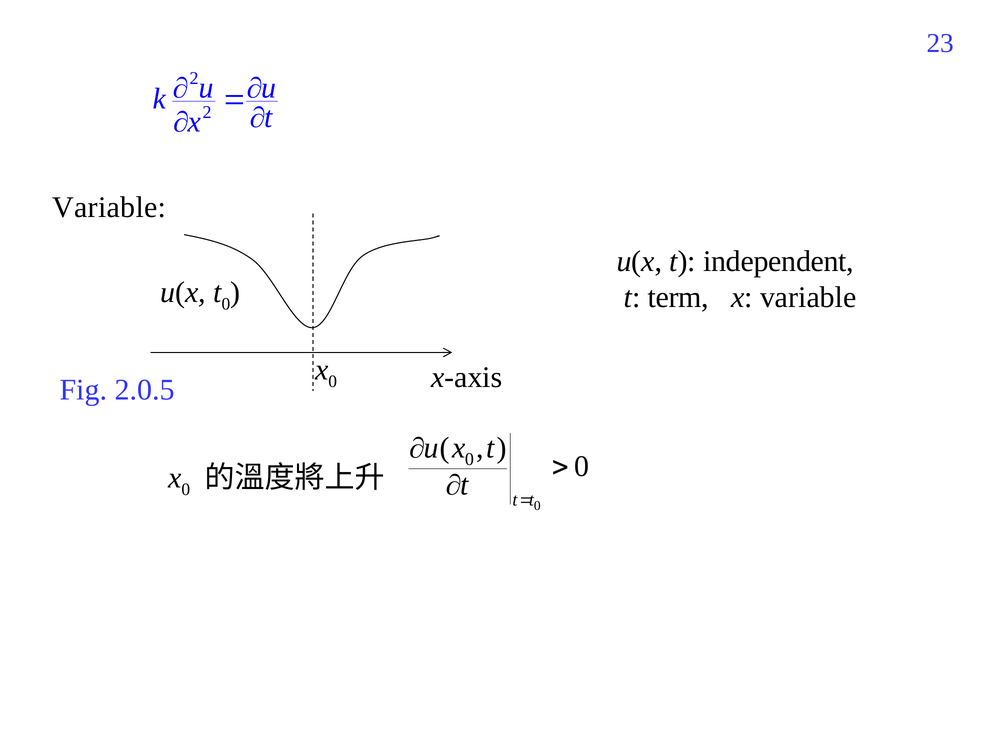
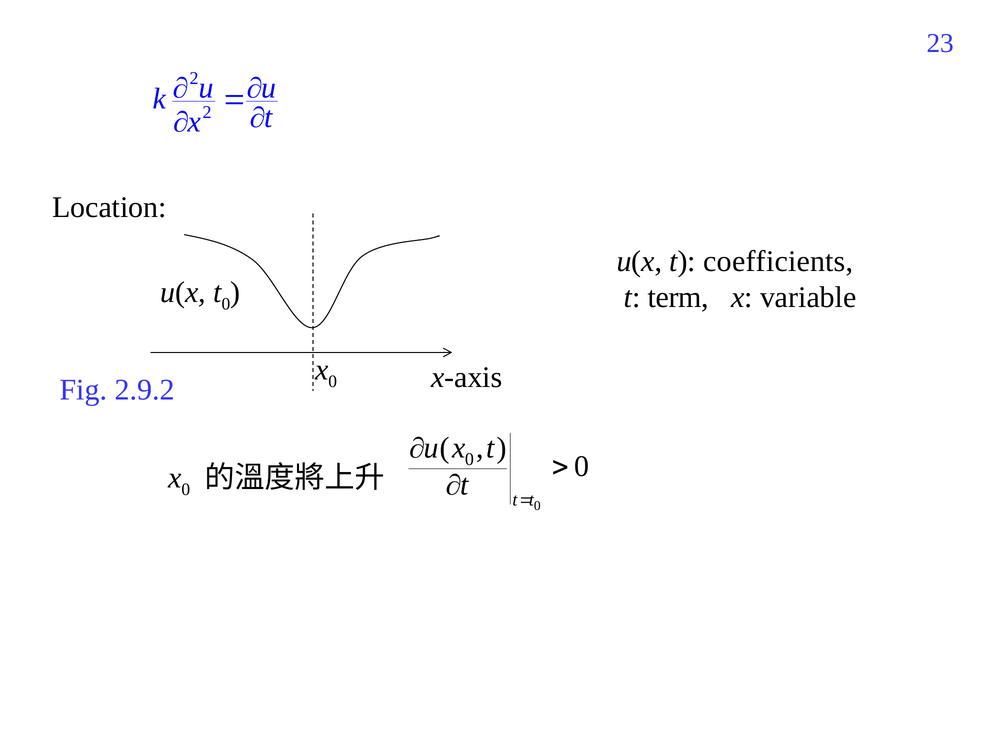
Variable: Variable -> Location (109, 208)
independent: independent -> coefficients (778, 262)
2.0.5: 2.0.5 -> 2.9.2 (145, 390)
